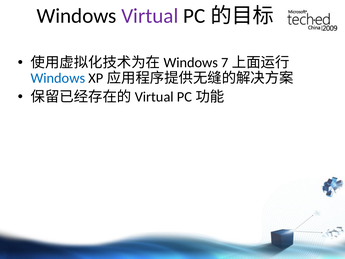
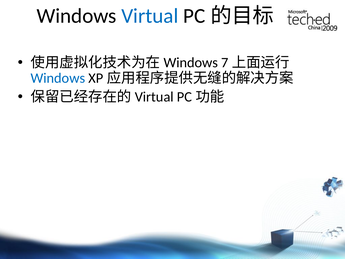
Virtual colour: purple -> blue (150, 16)
